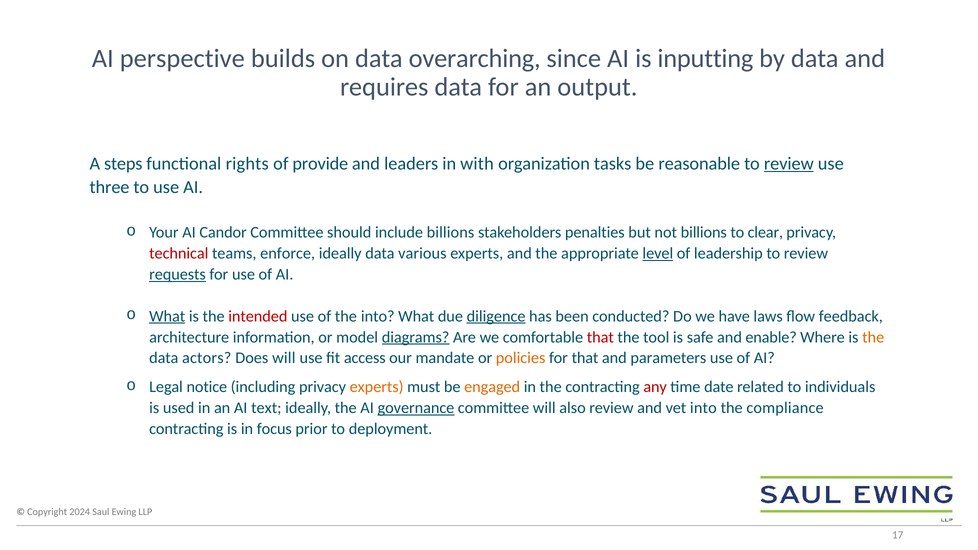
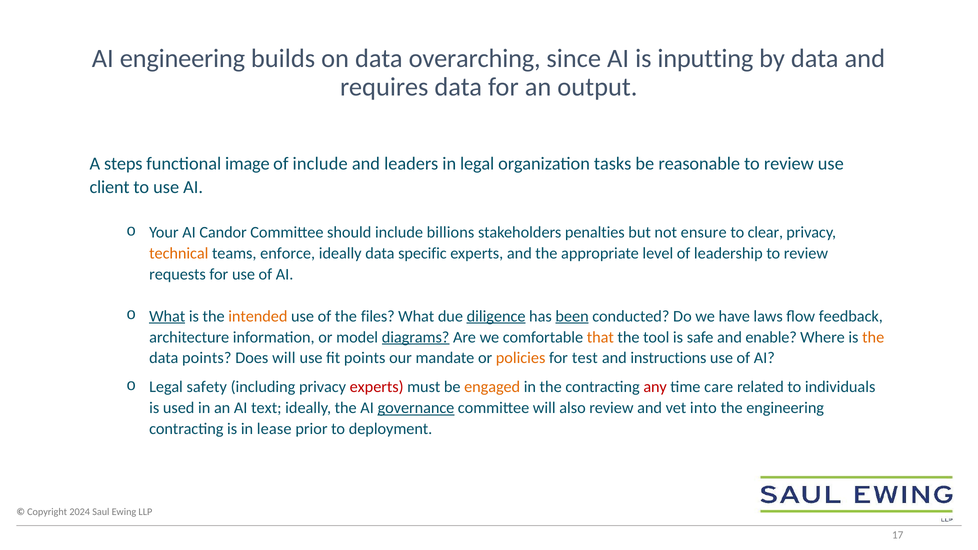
AI perspective: perspective -> engineering (182, 59)
rights: rights -> image (247, 164)
of provide: provide -> include (320, 164)
in with: with -> legal (477, 164)
review underline: present -> none (789, 164)
three: three -> client (110, 187)
not billions: billions -> ensure (704, 233)
technical colour: red -> orange (179, 254)
various: various -> specific (422, 254)
level underline: present -> none (658, 254)
requests underline: present -> none (178, 274)
intended colour: red -> orange (258, 316)
the into: into -> files (378, 316)
been underline: none -> present (572, 316)
that colour: red -> orange (600, 337)
data actors: actors -> points (207, 358)
fit access: access -> points (365, 358)
for that: that -> test (585, 358)
parameters: parameters -> instructions (668, 358)
notice: notice -> safety (207, 387)
experts colour: orange -> red (377, 387)
date: date -> care (719, 387)
the compliance: compliance -> engineering (785, 408)
focus: focus -> lease (274, 429)
